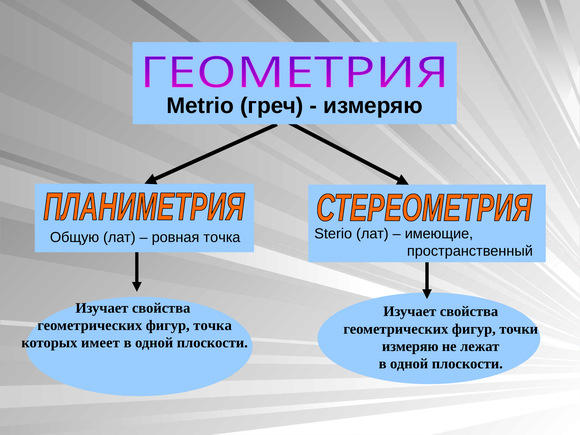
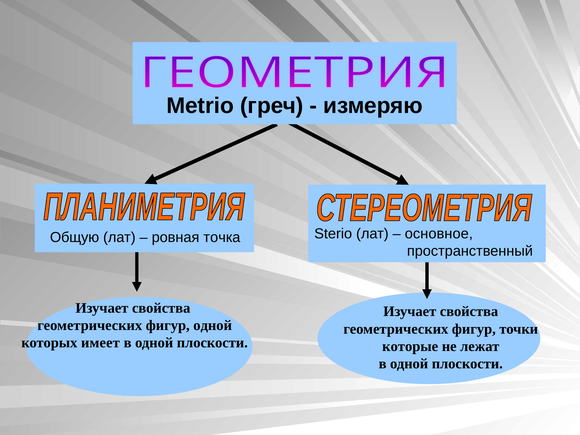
имеющие: имеющие -> основное (439, 234)
фигур точка: точка -> одной (213, 325)
измеряю: измеряю -> которые (410, 346)
